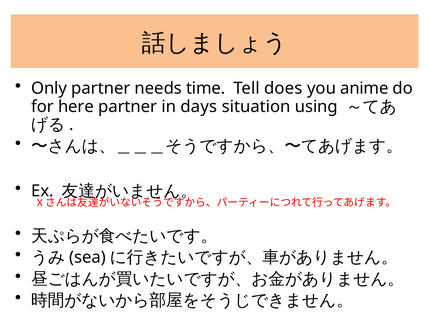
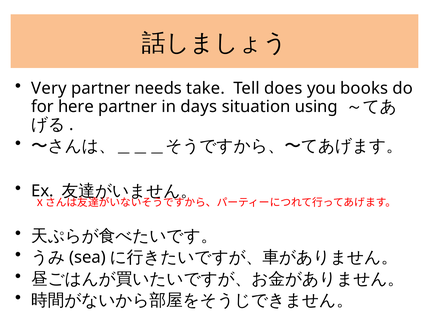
Only: Only -> Very (49, 88)
time: time -> take (206, 88)
anime: anime -> books (364, 88)
